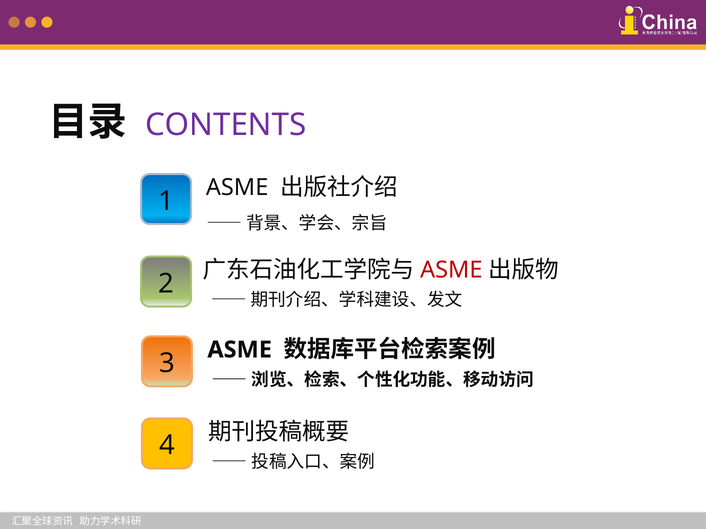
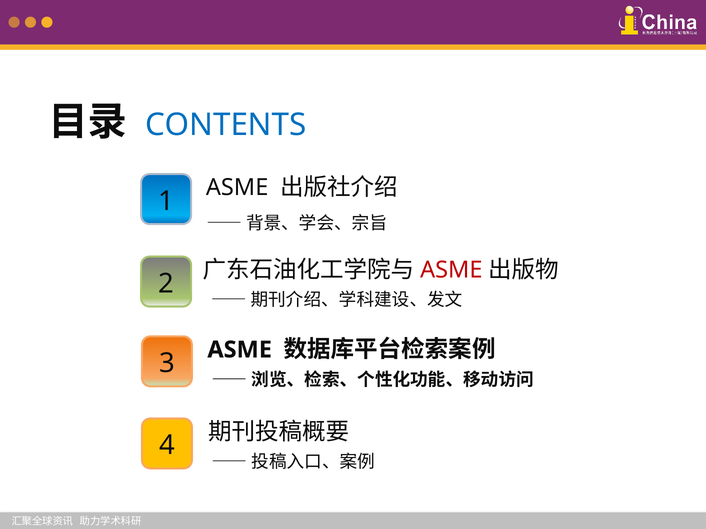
CONTENTS colour: purple -> blue (226, 125)
